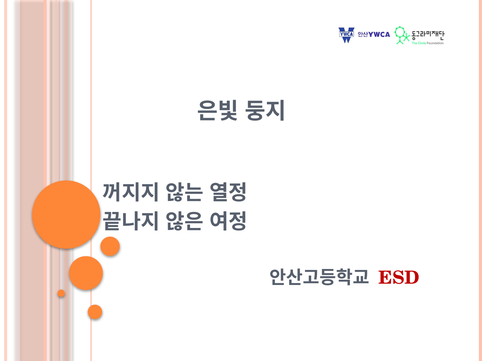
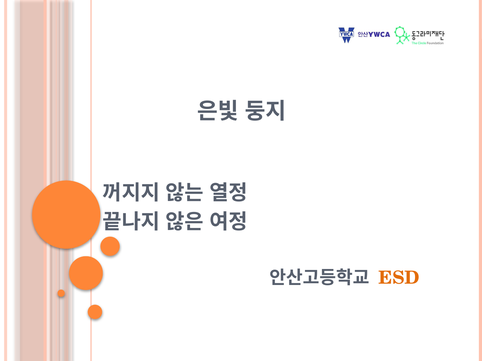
ESD colour: red -> orange (399, 278)
